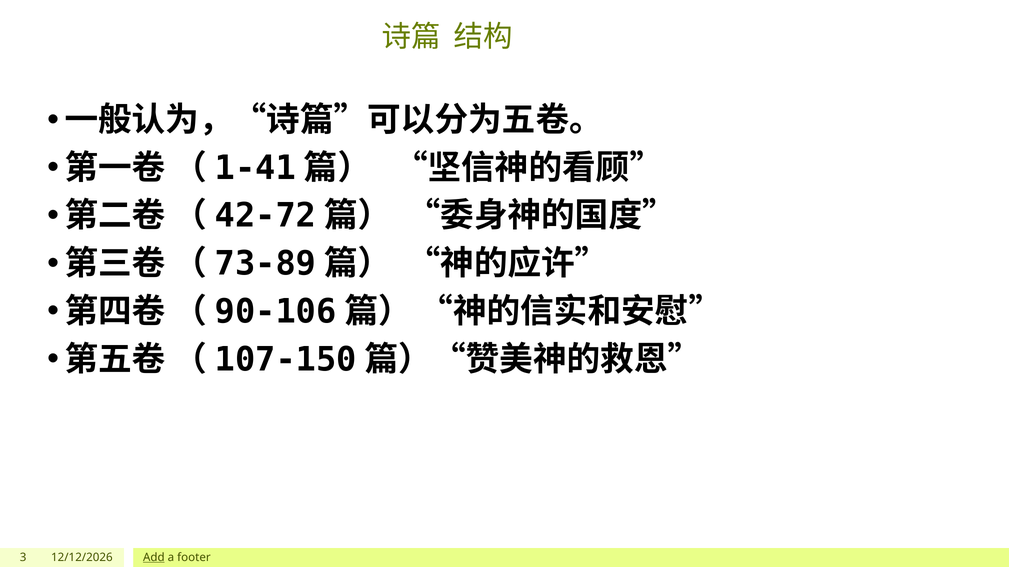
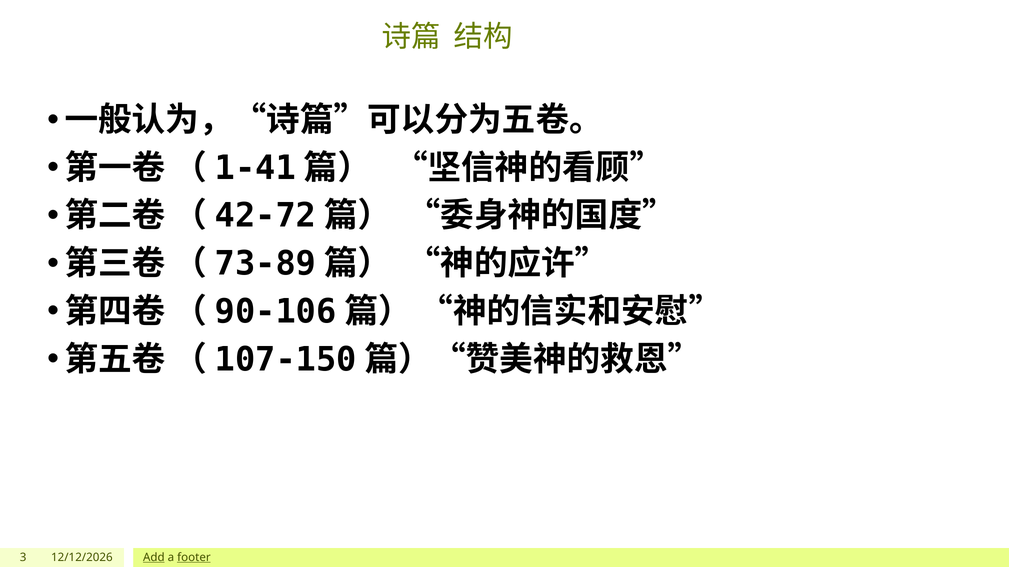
footer underline: none -> present (194, 558)
